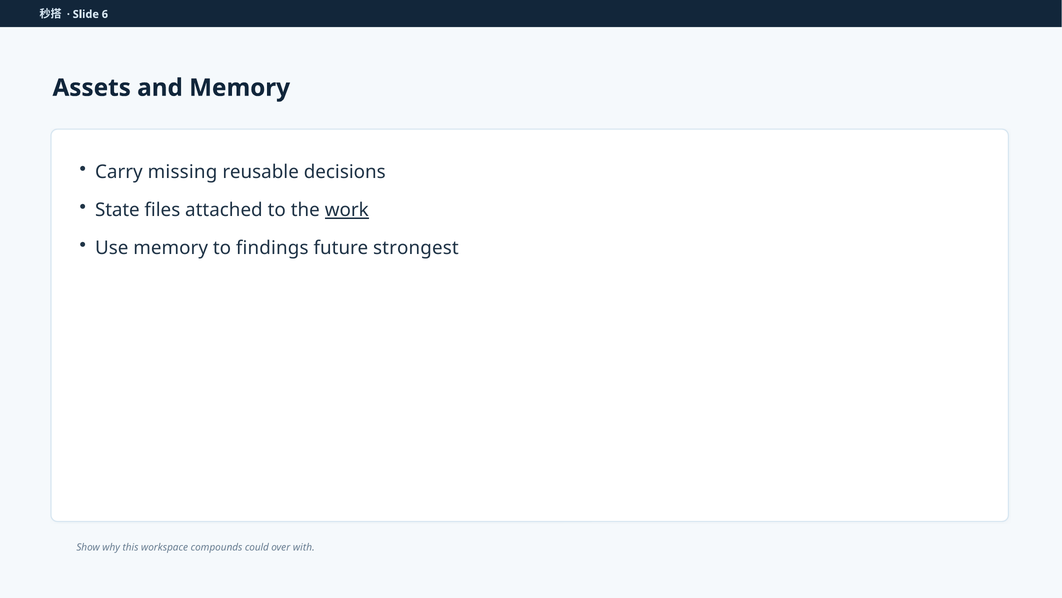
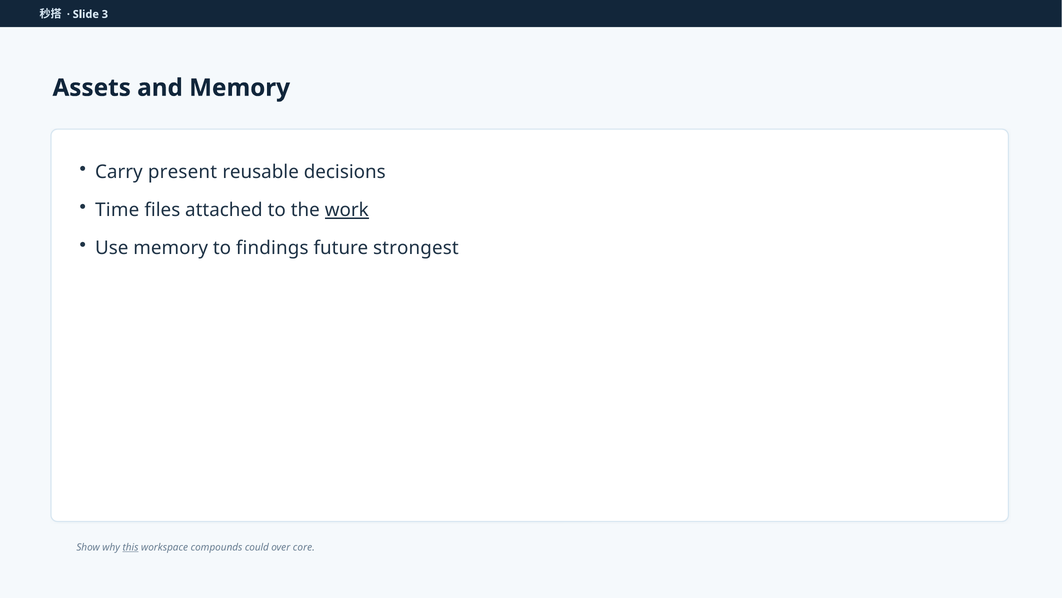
6: 6 -> 3 (105, 14)
missing: missing -> present (183, 172)
State: State -> Time (117, 210)
this underline: none -> present (131, 547)
with: with -> core (304, 547)
